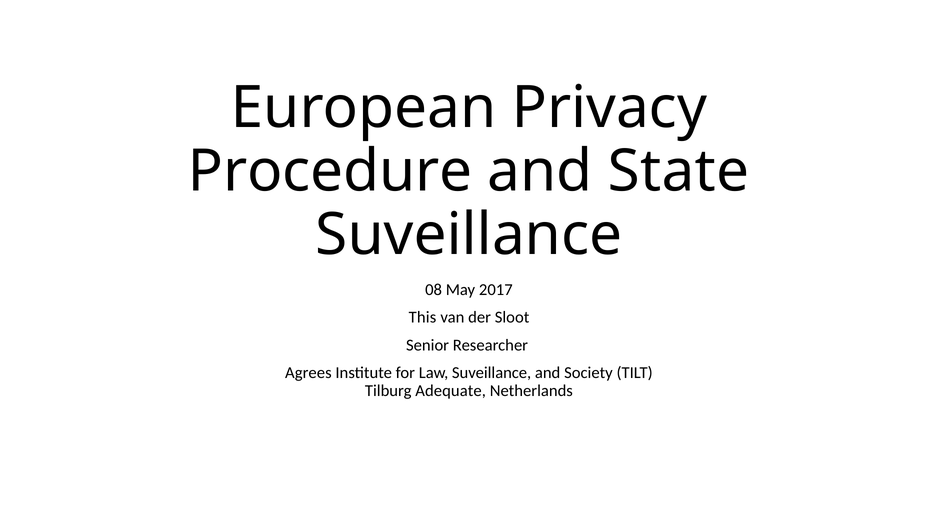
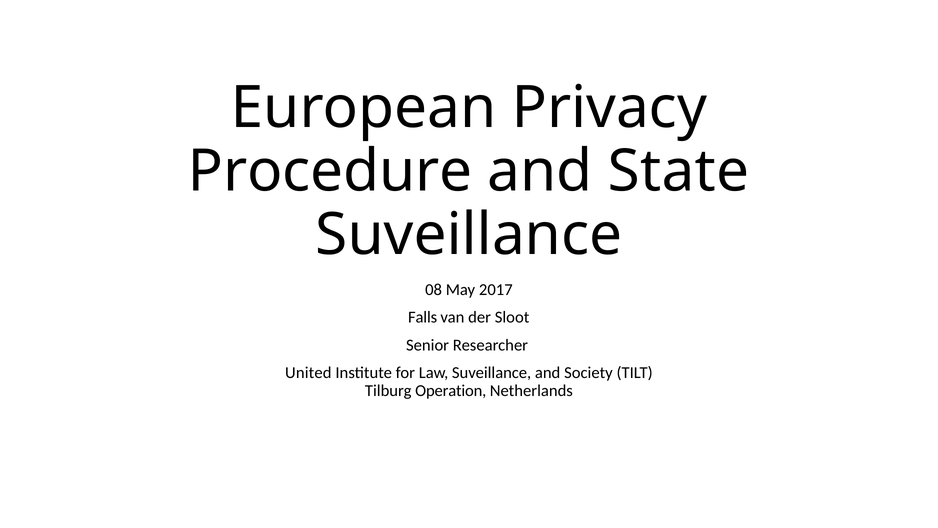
This: This -> Falls (423, 317)
Agrees: Agrees -> United (308, 373)
Adequate: Adequate -> Operation (451, 391)
